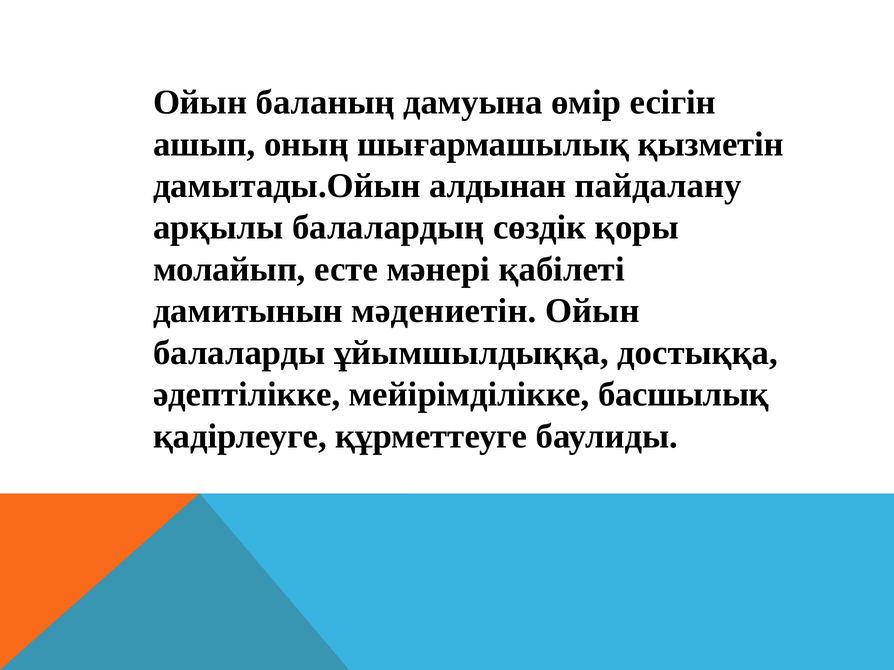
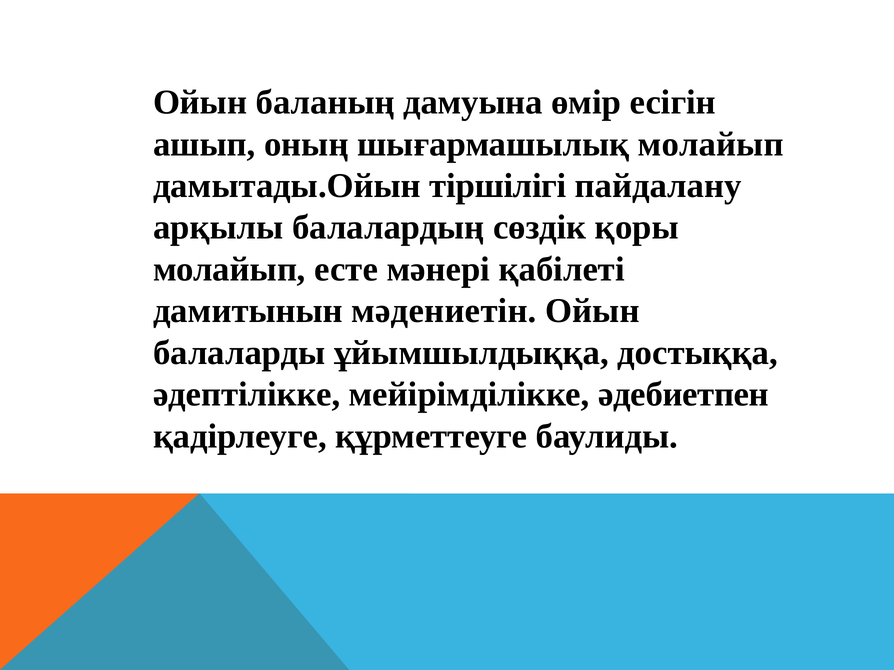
шығармашылық қызметін: қызметін -> молайып (711, 144)
алдынан: алдынан -> тіршілігі (498, 186)
басшылық: басшылық -> әдебиетпен (683, 395)
